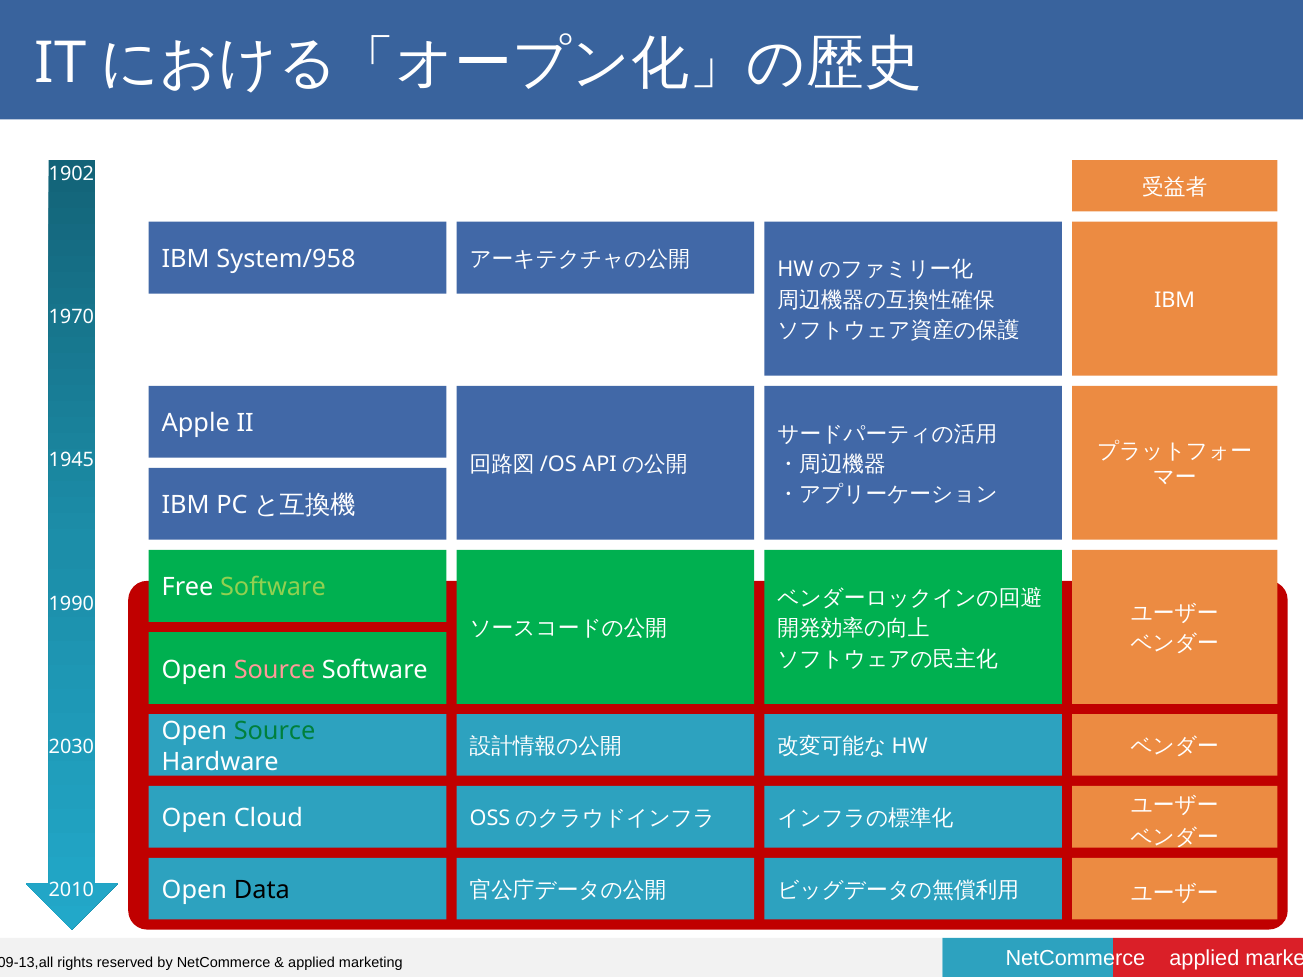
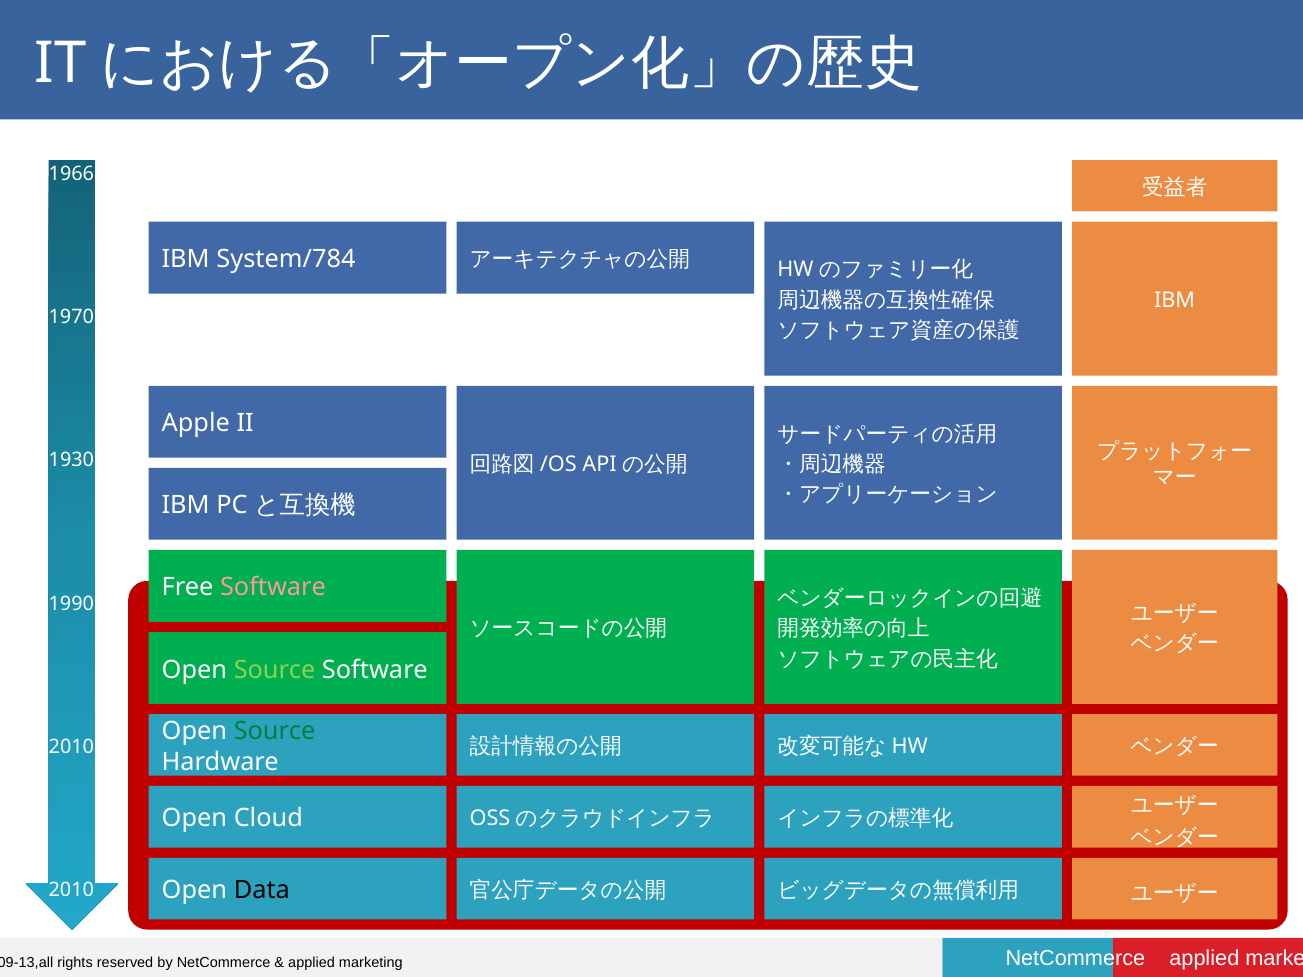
1902: 1902 -> 1966 (71, 173)
System/958: System/958 -> System/784 (286, 259)
1945: 1945 -> 1930 (71, 460)
Software colour: light green -> pink (273, 588)
Source colour: pink -> light green (275, 670)
2030: 2030 -> 2010 (71, 747)
